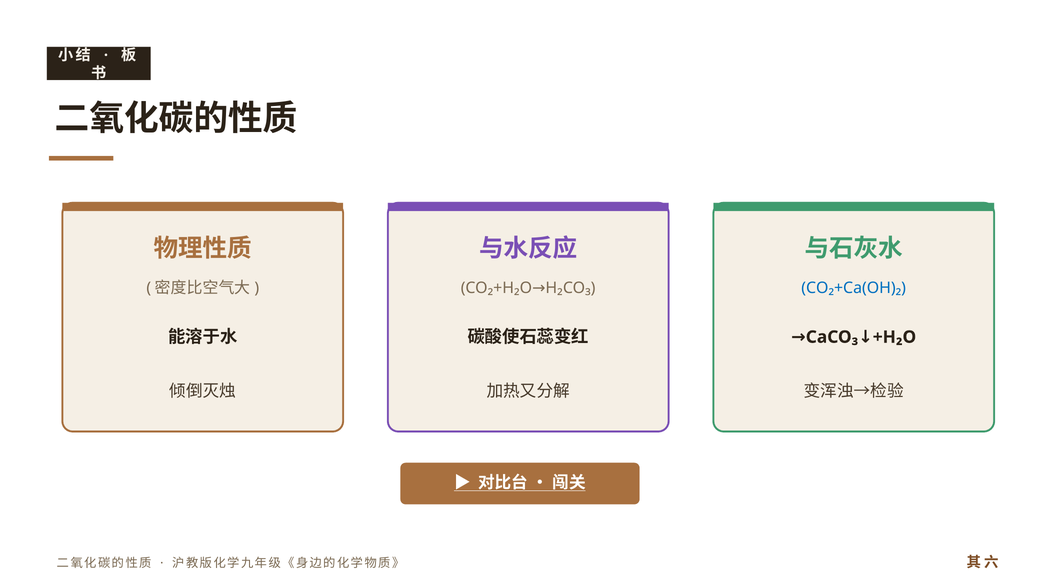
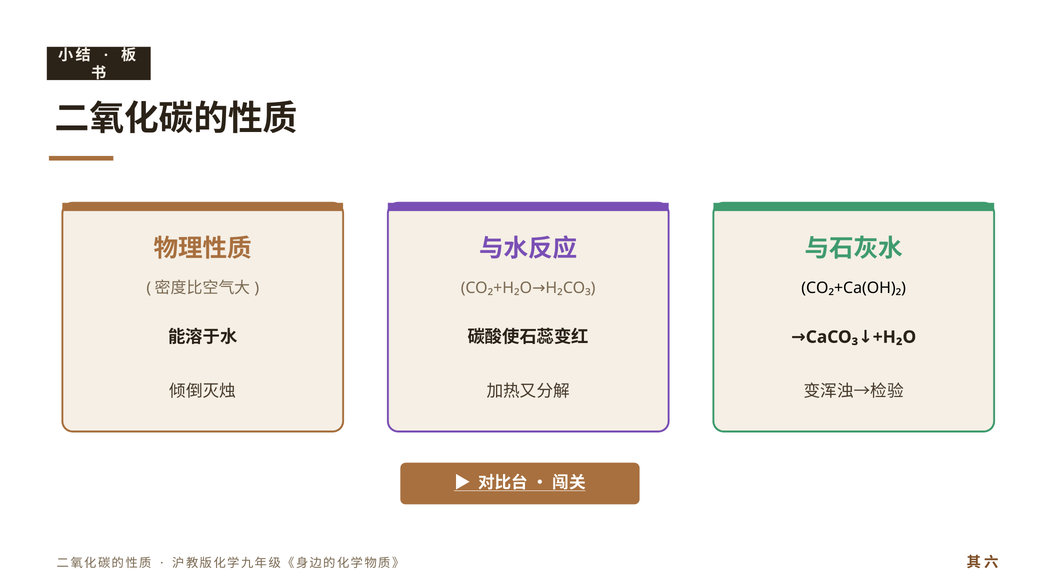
CO₂+Ca(OH)₂ colour: blue -> black (854, 288)
